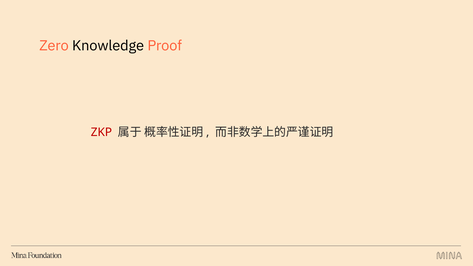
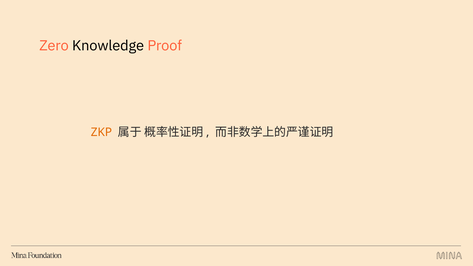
ZKP colour: red -> orange (101, 132)
